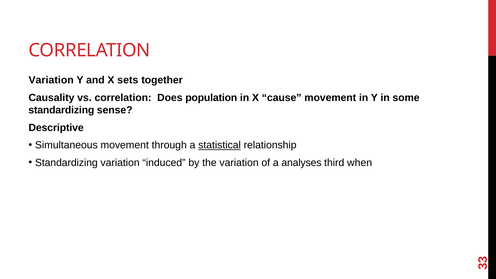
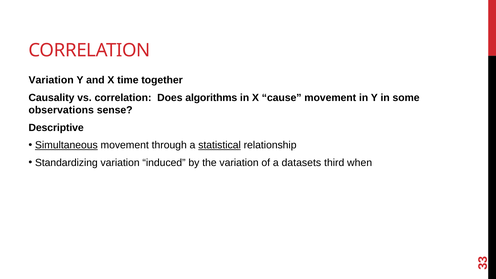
sets: sets -> time (128, 80)
population: population -> algorithms (211, 98)
standardizing: standardizing -> observations (61, 110)
Simultaneous underline: none -> present (66, 145)
analyses: analyses -> datasets (301, 163)
